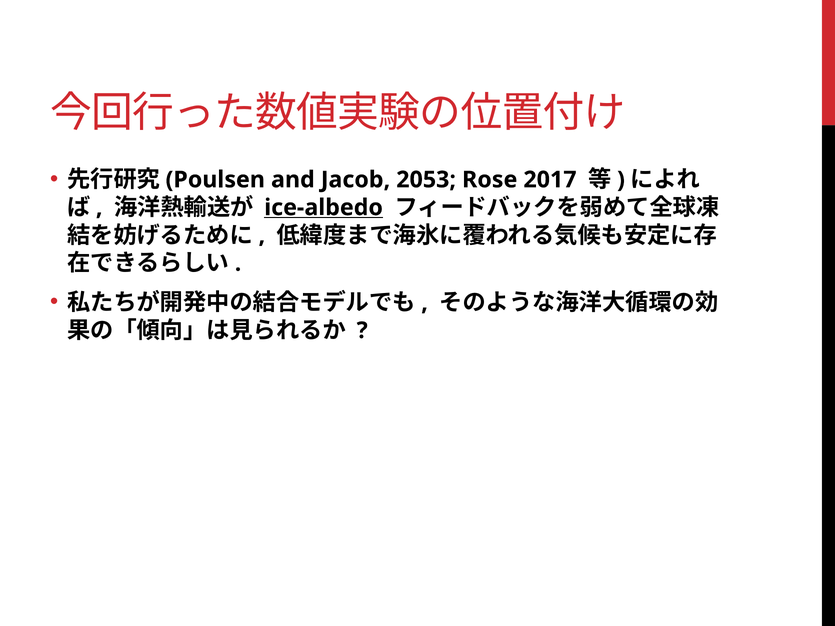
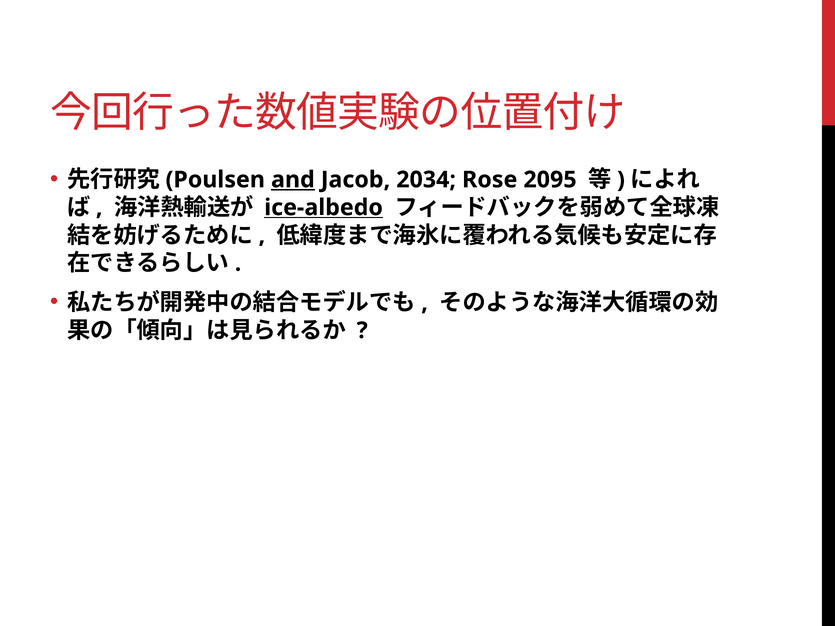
and underline: none -> present (293, 180)
2053: 2053 -> 2034 (426, 180)
2017: 2017 -> 2095 (550, 180)
